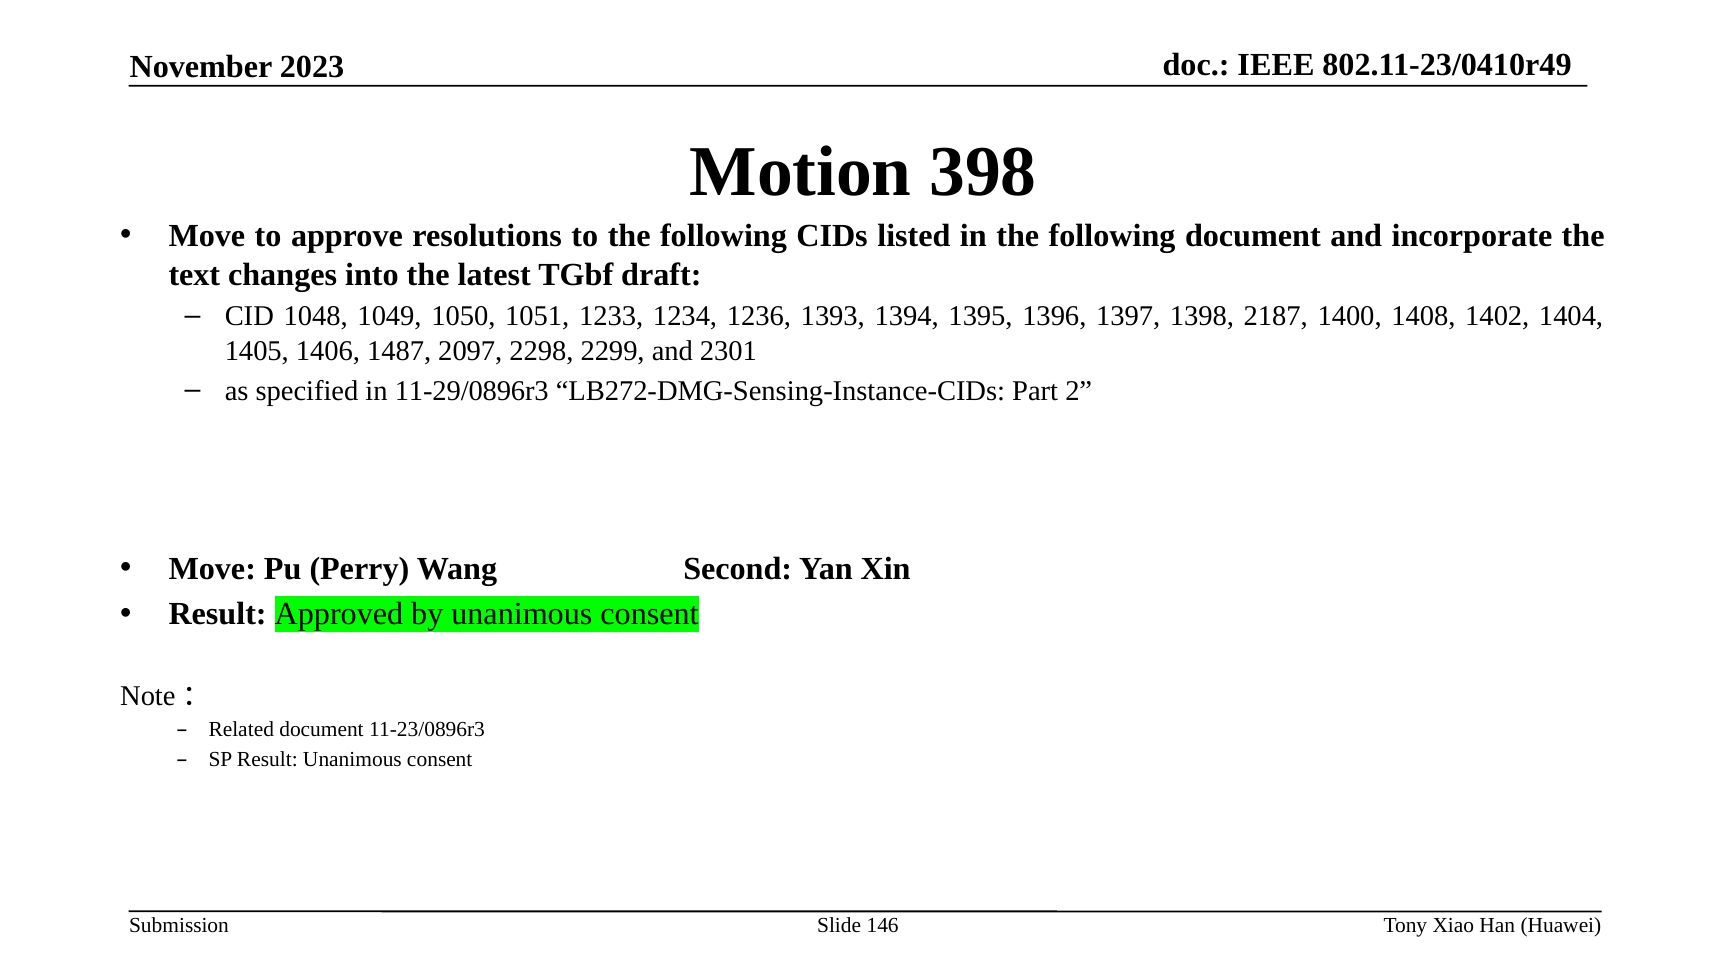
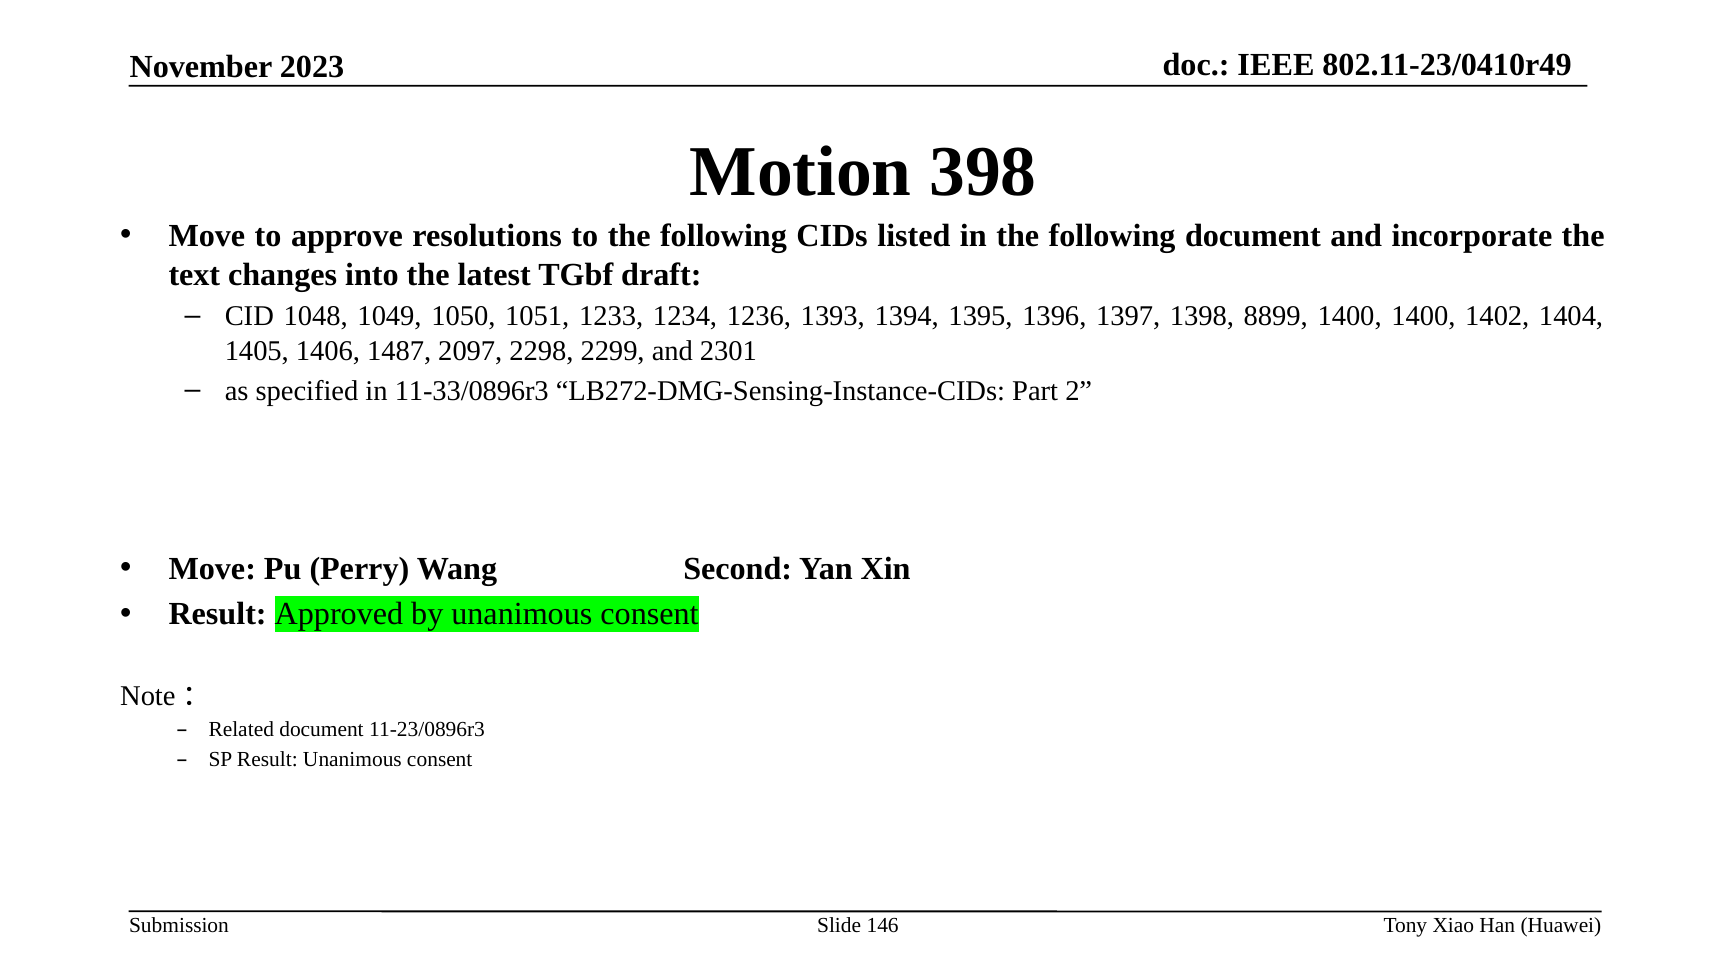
2187: 2187 -> 8899 (1276, 317)
1400 1408: 1408 -> 1400 (1423, 317)
11-29/0896r3: 11-29/0896r3 -> 11-33/0896r3 (472, 391)
